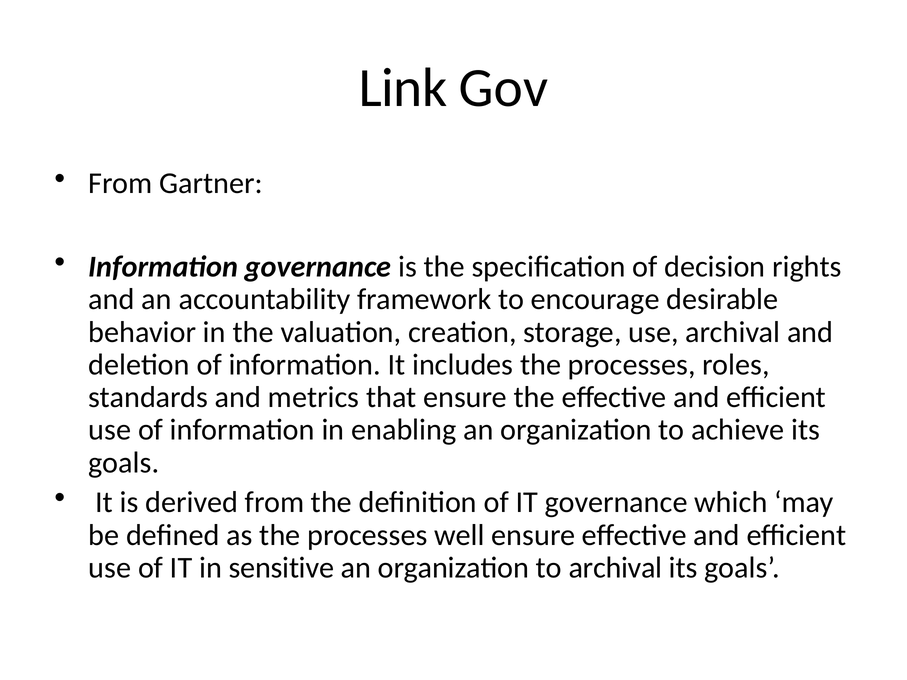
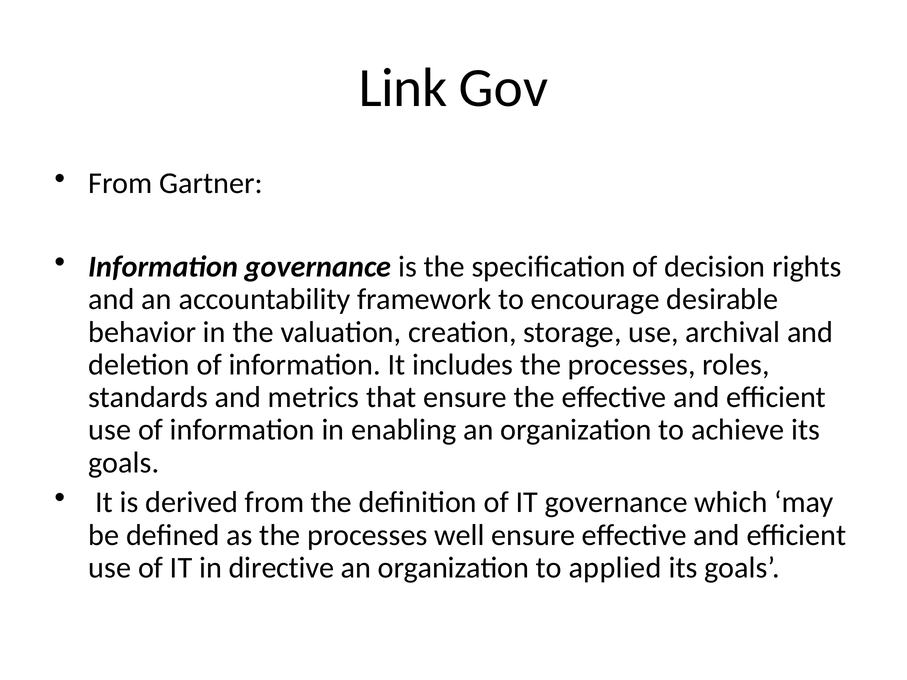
sensitive: sensitive -> directive (281, 568)
to archival: archival -> applied (615, 568)
